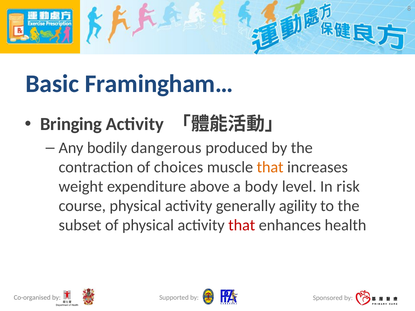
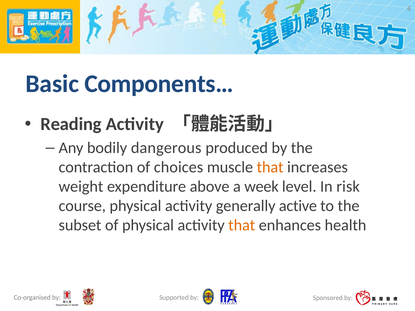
Framingham…: Framingham… -> Components… (159, 84)
Bringing: Bringing -> Reading (71, 124)
body: body -> week (261, 187)
agility: agility -> active (298, 206)
that colour: red -> orange (242, 225)
